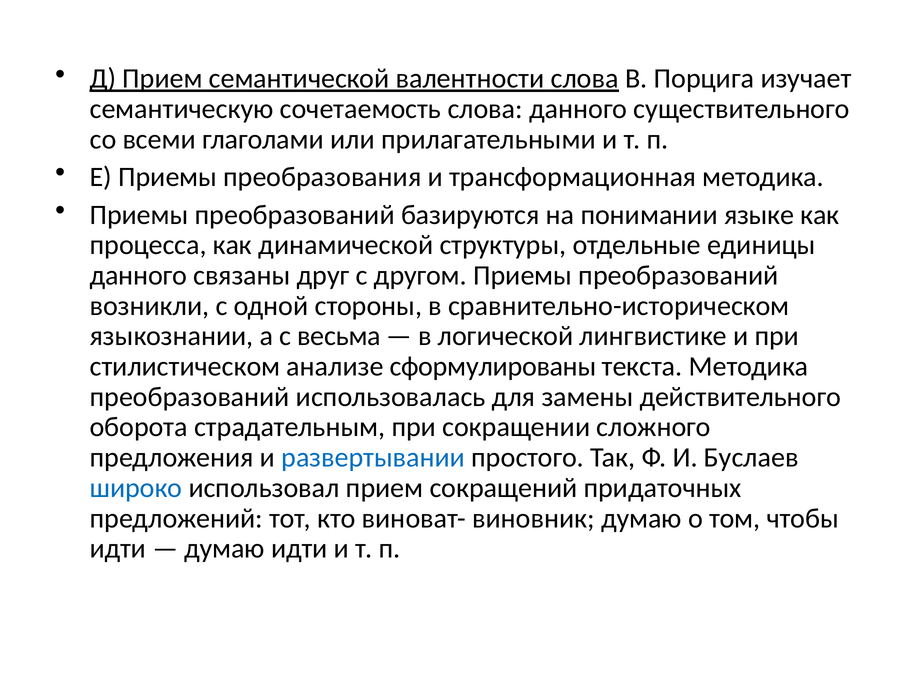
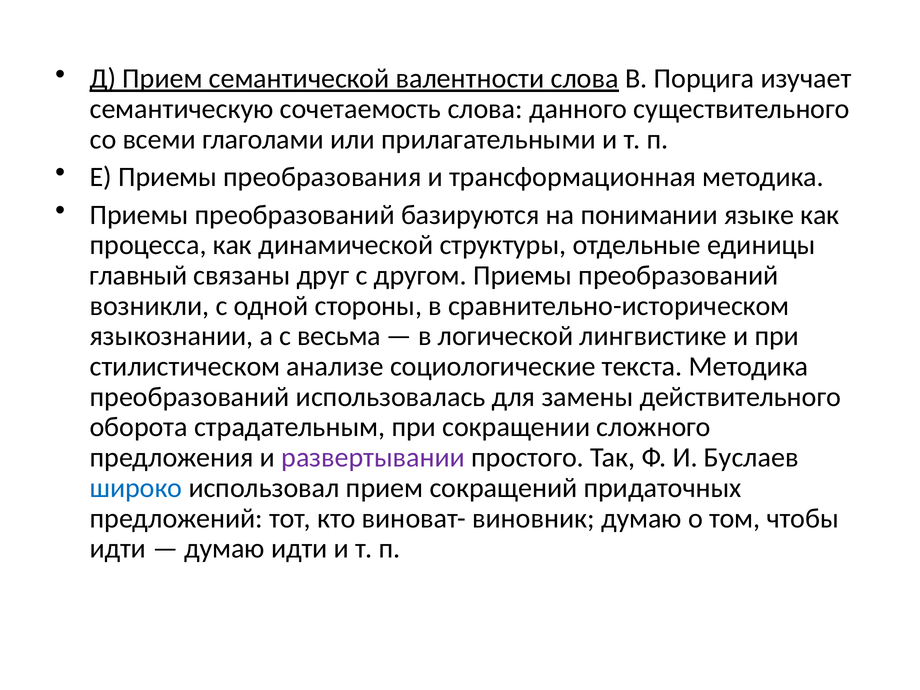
данного: данного -> главный (138, 275)
сформулированы: сформулированы -> социологические (493, 367)
развертывании colour: blue -> purple (373, 458)
